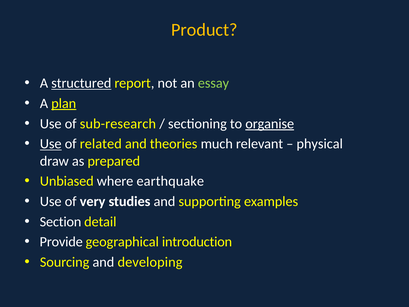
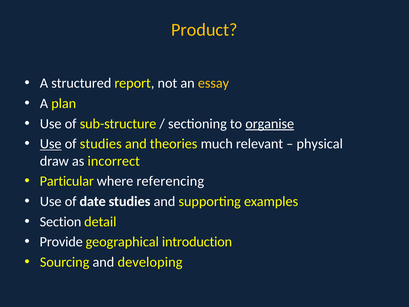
structured underline: present -> none (81, 83)
essay colour: light green -> yellow (213, 83)
plan underline: present -> none (64, 103)
sub-research: sub-research -> sub-structure (118, 124)
of related: related -> studies (101, 144)
prepared: prepared -> incorrect (114, 161)
Unbiased: Unbiased -> Particular (67, 181)
earthquake: earthquake -> referencing (170, 181)
very: very -> date (93, 201)
